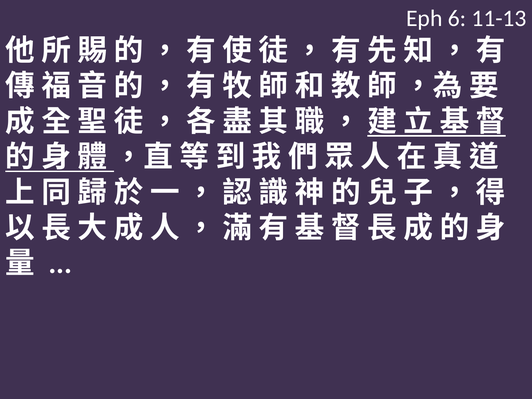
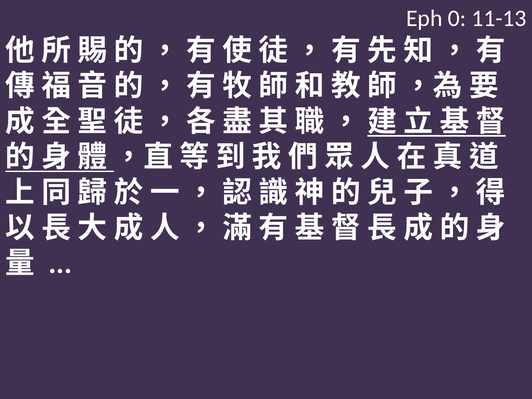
6: 6 -> 0 (457, 18)
